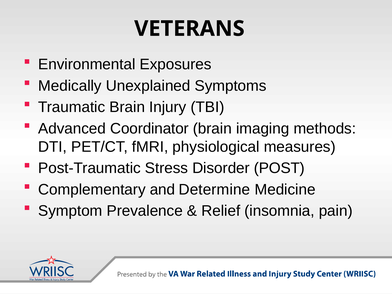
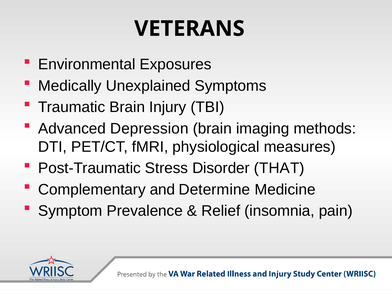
Coordinator: Coordinator -> Depression (149, 129)
POST: POST -> THAT (279, 168)
